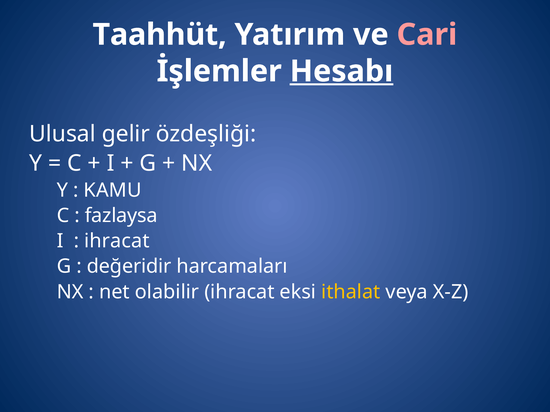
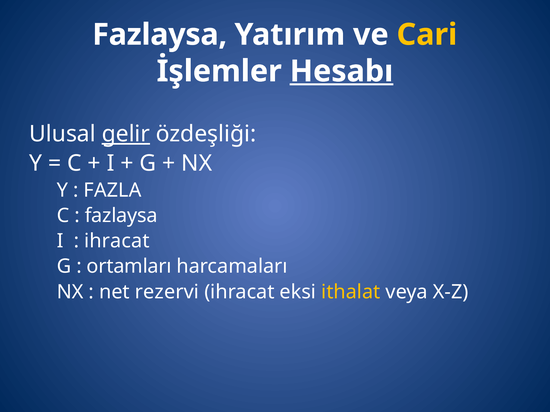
Taahhüt: Taahhüt -> Fazlaysa (160, 35)
Cari colour: pink -> yellow (427, 35)
gelir underline: none -> present (126, 134)
KAMU: KAMU -> FAZLA (113, 191)
değeridir: değeridir -> ortamları (129, 267)
olabilir: olabilir -> rezervi (167, 292)
